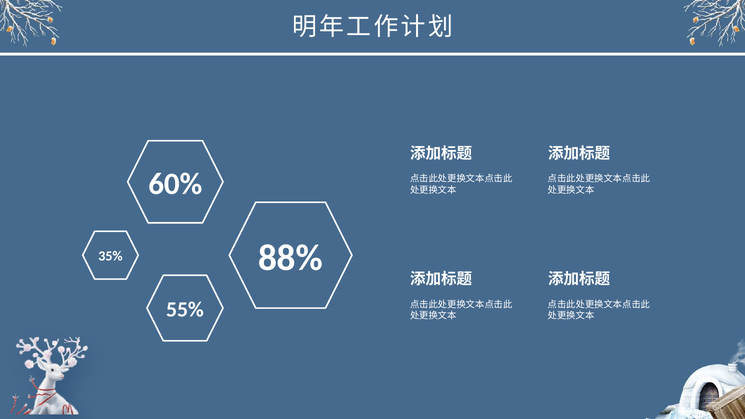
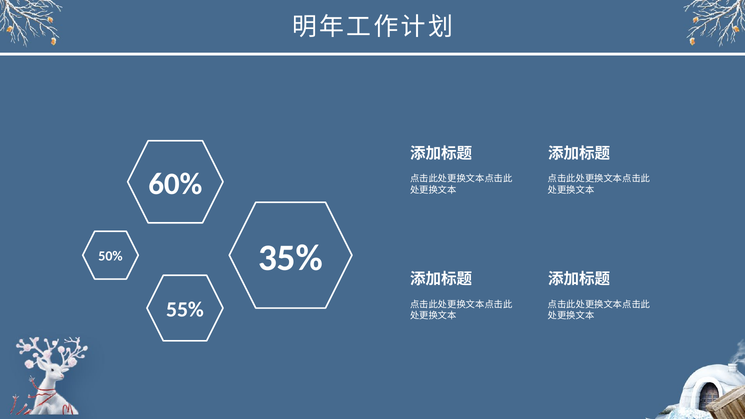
88%: 88% -> 35% (291, 258)
35%: 35% -> 50% (110, 256)
